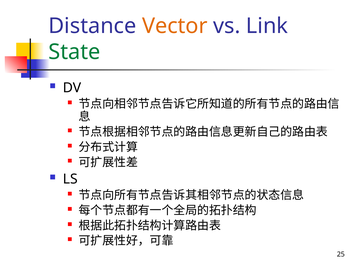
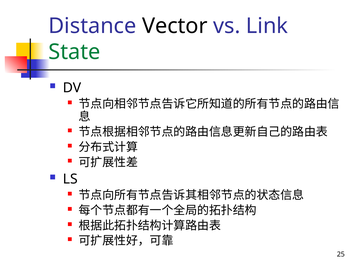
Vector colour: orange -> black (175, 26)
